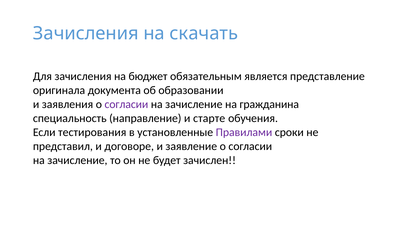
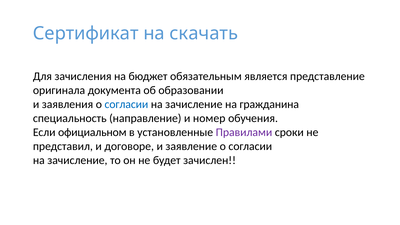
Зачисления: Зачисления -> Сертификат (86, 34)
согласии colour: purple -> blue (126, 104)
старте: старте -> номер (209, 118)
тестирования: тестирования -> официальном (92, 132)
